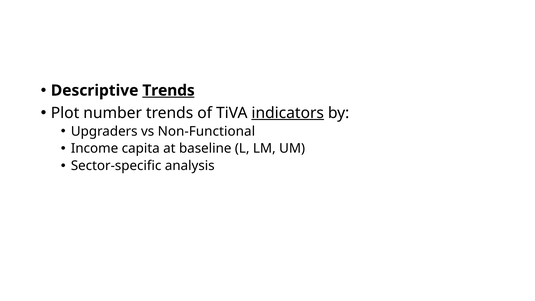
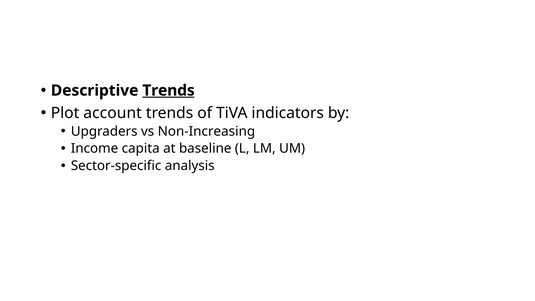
number: number -> account (113, 113)
indicators underline: present -> none (288, 113)
Non-Functional: Non-Functional -> Non-Increasing (206, 131)
